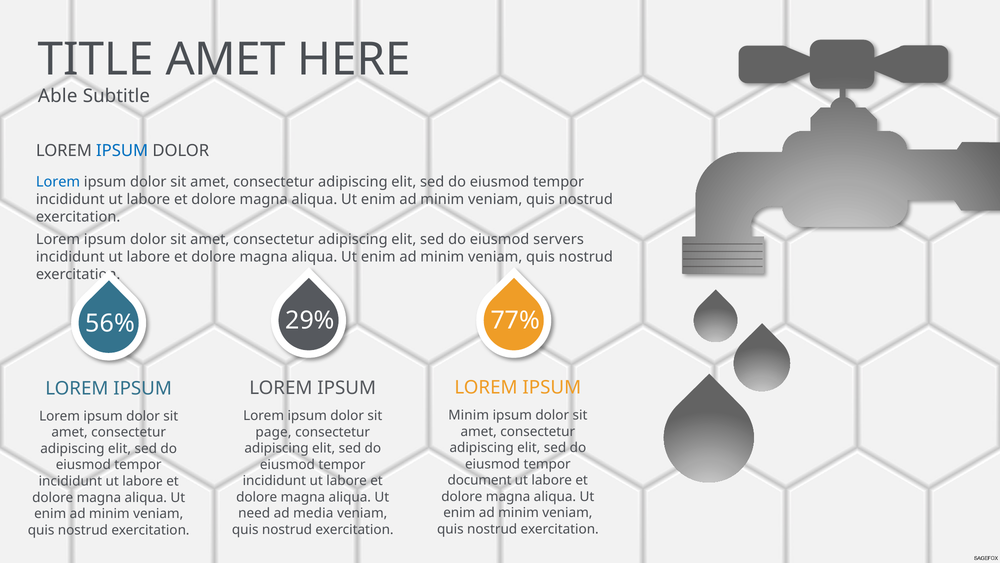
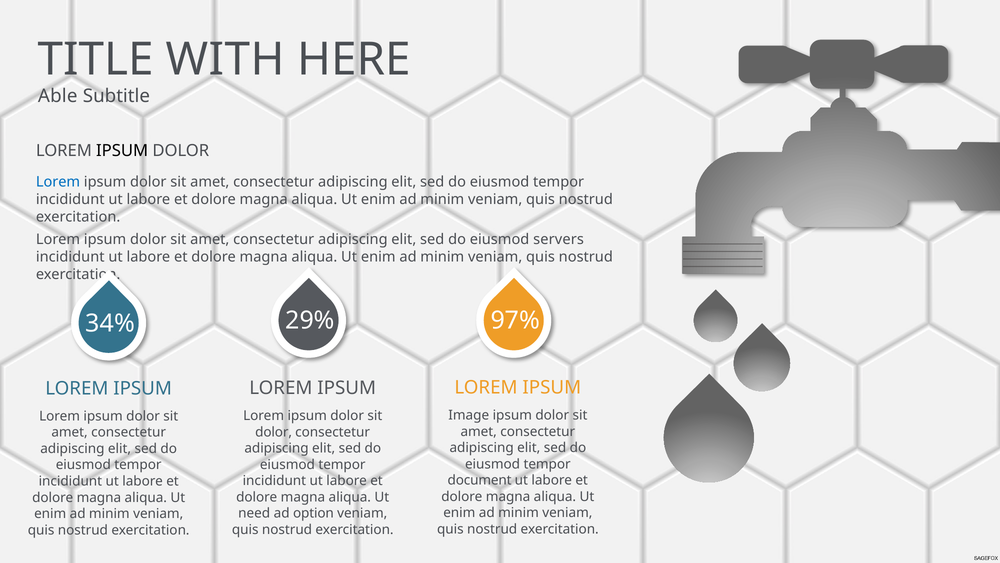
TITLE AMET: AMET -> WITH (225, 59)
IPSUM colour: blue -> black (122, 151)
56%: 56% -> 34% (110, 323)
77%: 77% -> 97% (515, 320)
Minim: Minim -> Image (469, 415)
page: page -> dolor (274, 432)
media: media -> option (313, 513)
